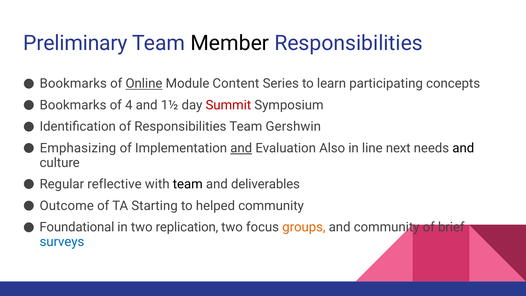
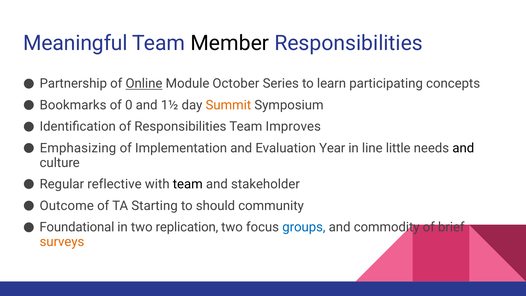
Preliminary: Preliminary -> Meaningful (75, 43)
Bookmarks: Bookmarks -> Partnership (73, 84)
Content: Content -> October (236, 84)
4: 4 -> 0 (129, 105)
Summit colour: red -> orange (228, 105)
Gershwin: Gershwin -> Improves (293, 127)
and underline: present -> none (241, 148)
Also: Also -> Year (332, 148)
next: next -> little (398, 148)
deliverables: deliverables -> stakeholder (265, 184)
helped: helped -> should (215, 206)
groups colour: orange -> blue (304, 227)
and community: community -> commodity (387, 227)
surveys colour: blue -> orange (62, 242)
